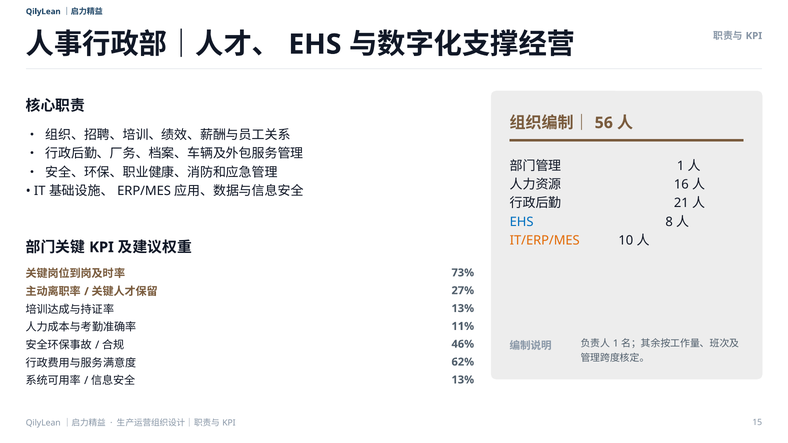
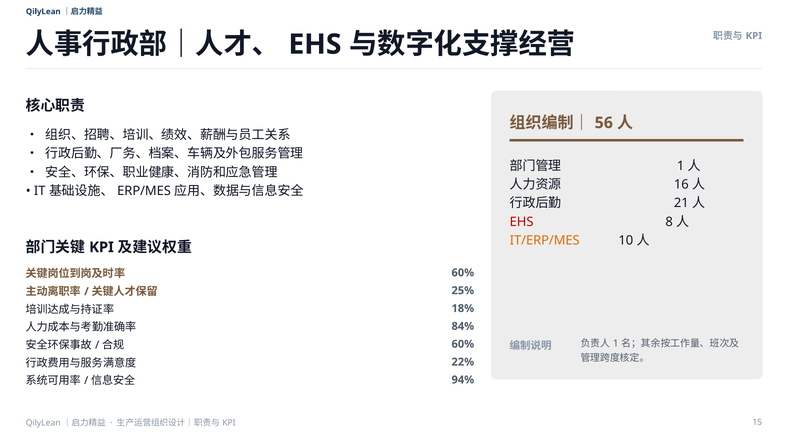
EHS colour: blue -> red (522, 222)
73%: 73% -> 60% (463, 273)
27%: 27% -> 25% (463, 291)
13%: 13% -> 18% (463, 309)
11%: 11% -> 84% (463, 326)
46%: 46% -> 60% (463, 344)
62%: 62% -> 22% (463, 362)
13%: 13% -> 94% (463, 380)
